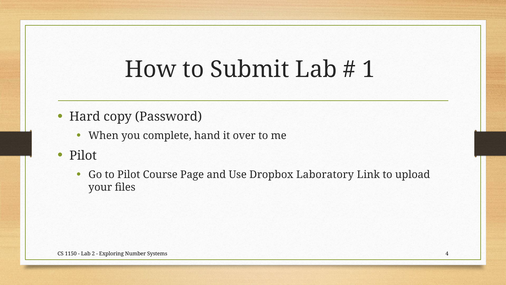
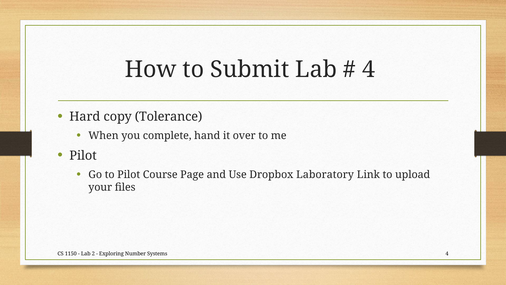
1: 1 -> 4 (368, 69)
Password: Password -> Tolerance (169, 117)
